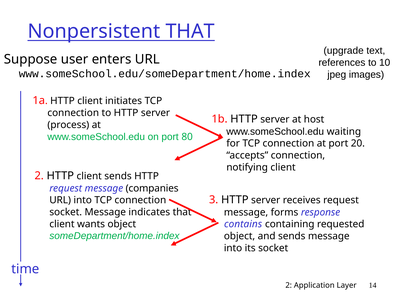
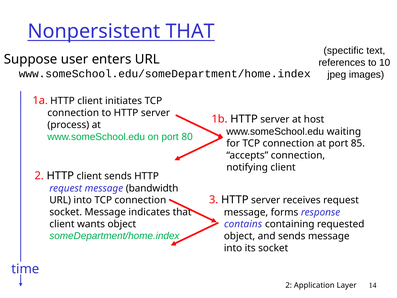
upgrade: upgrade -> spectific (344, 51)
20: 20 -> 85 (358, 143)
companies: companies -> bandwidth (152, 188)
